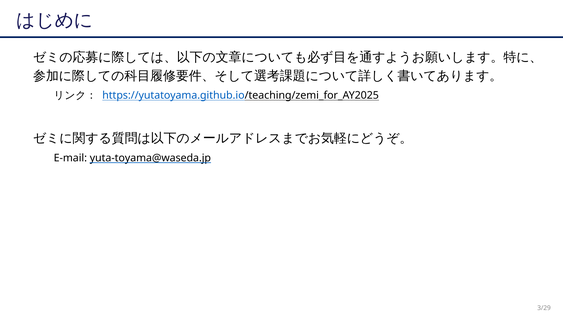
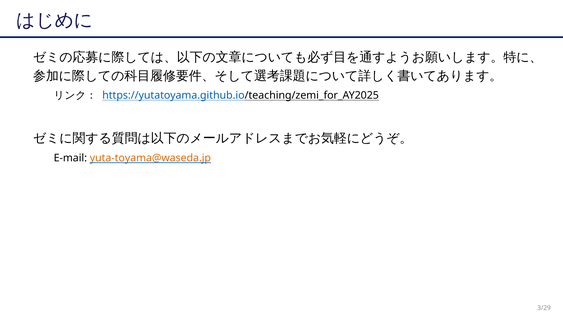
yuta-toyama@waseda.jp colour: black -> orange (150, 158)
